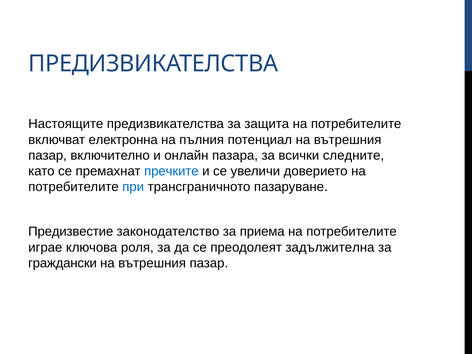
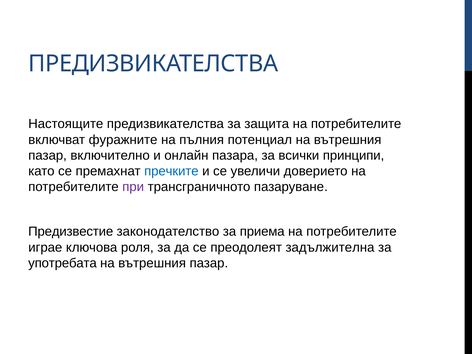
електронна: електронна -> фуражните (123, 140)
следните: следните -> принципи (354, 155)
при colour: blue -> purple (133, 187)
граждански: граждански -> употребата (62, 263)
